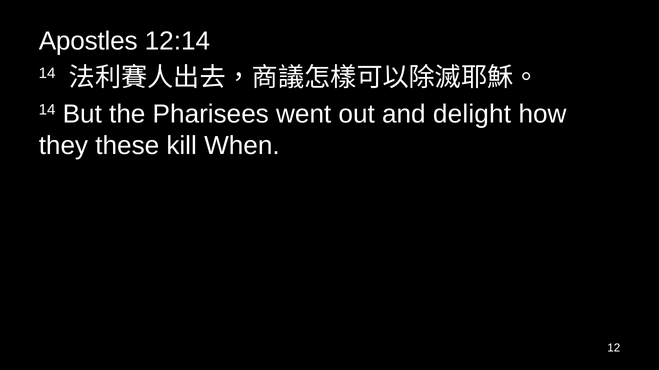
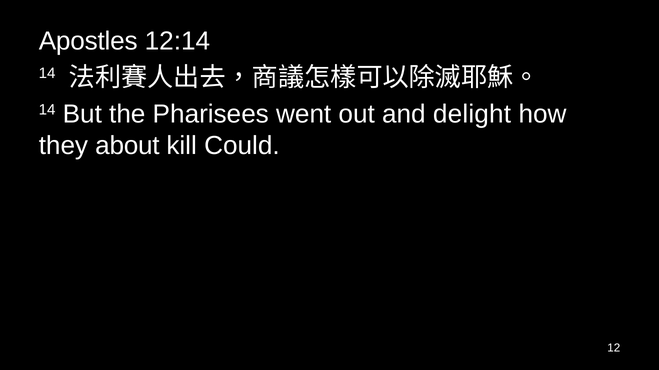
these: these -> about (127, 146)
When: When -> Could (242, 146)
